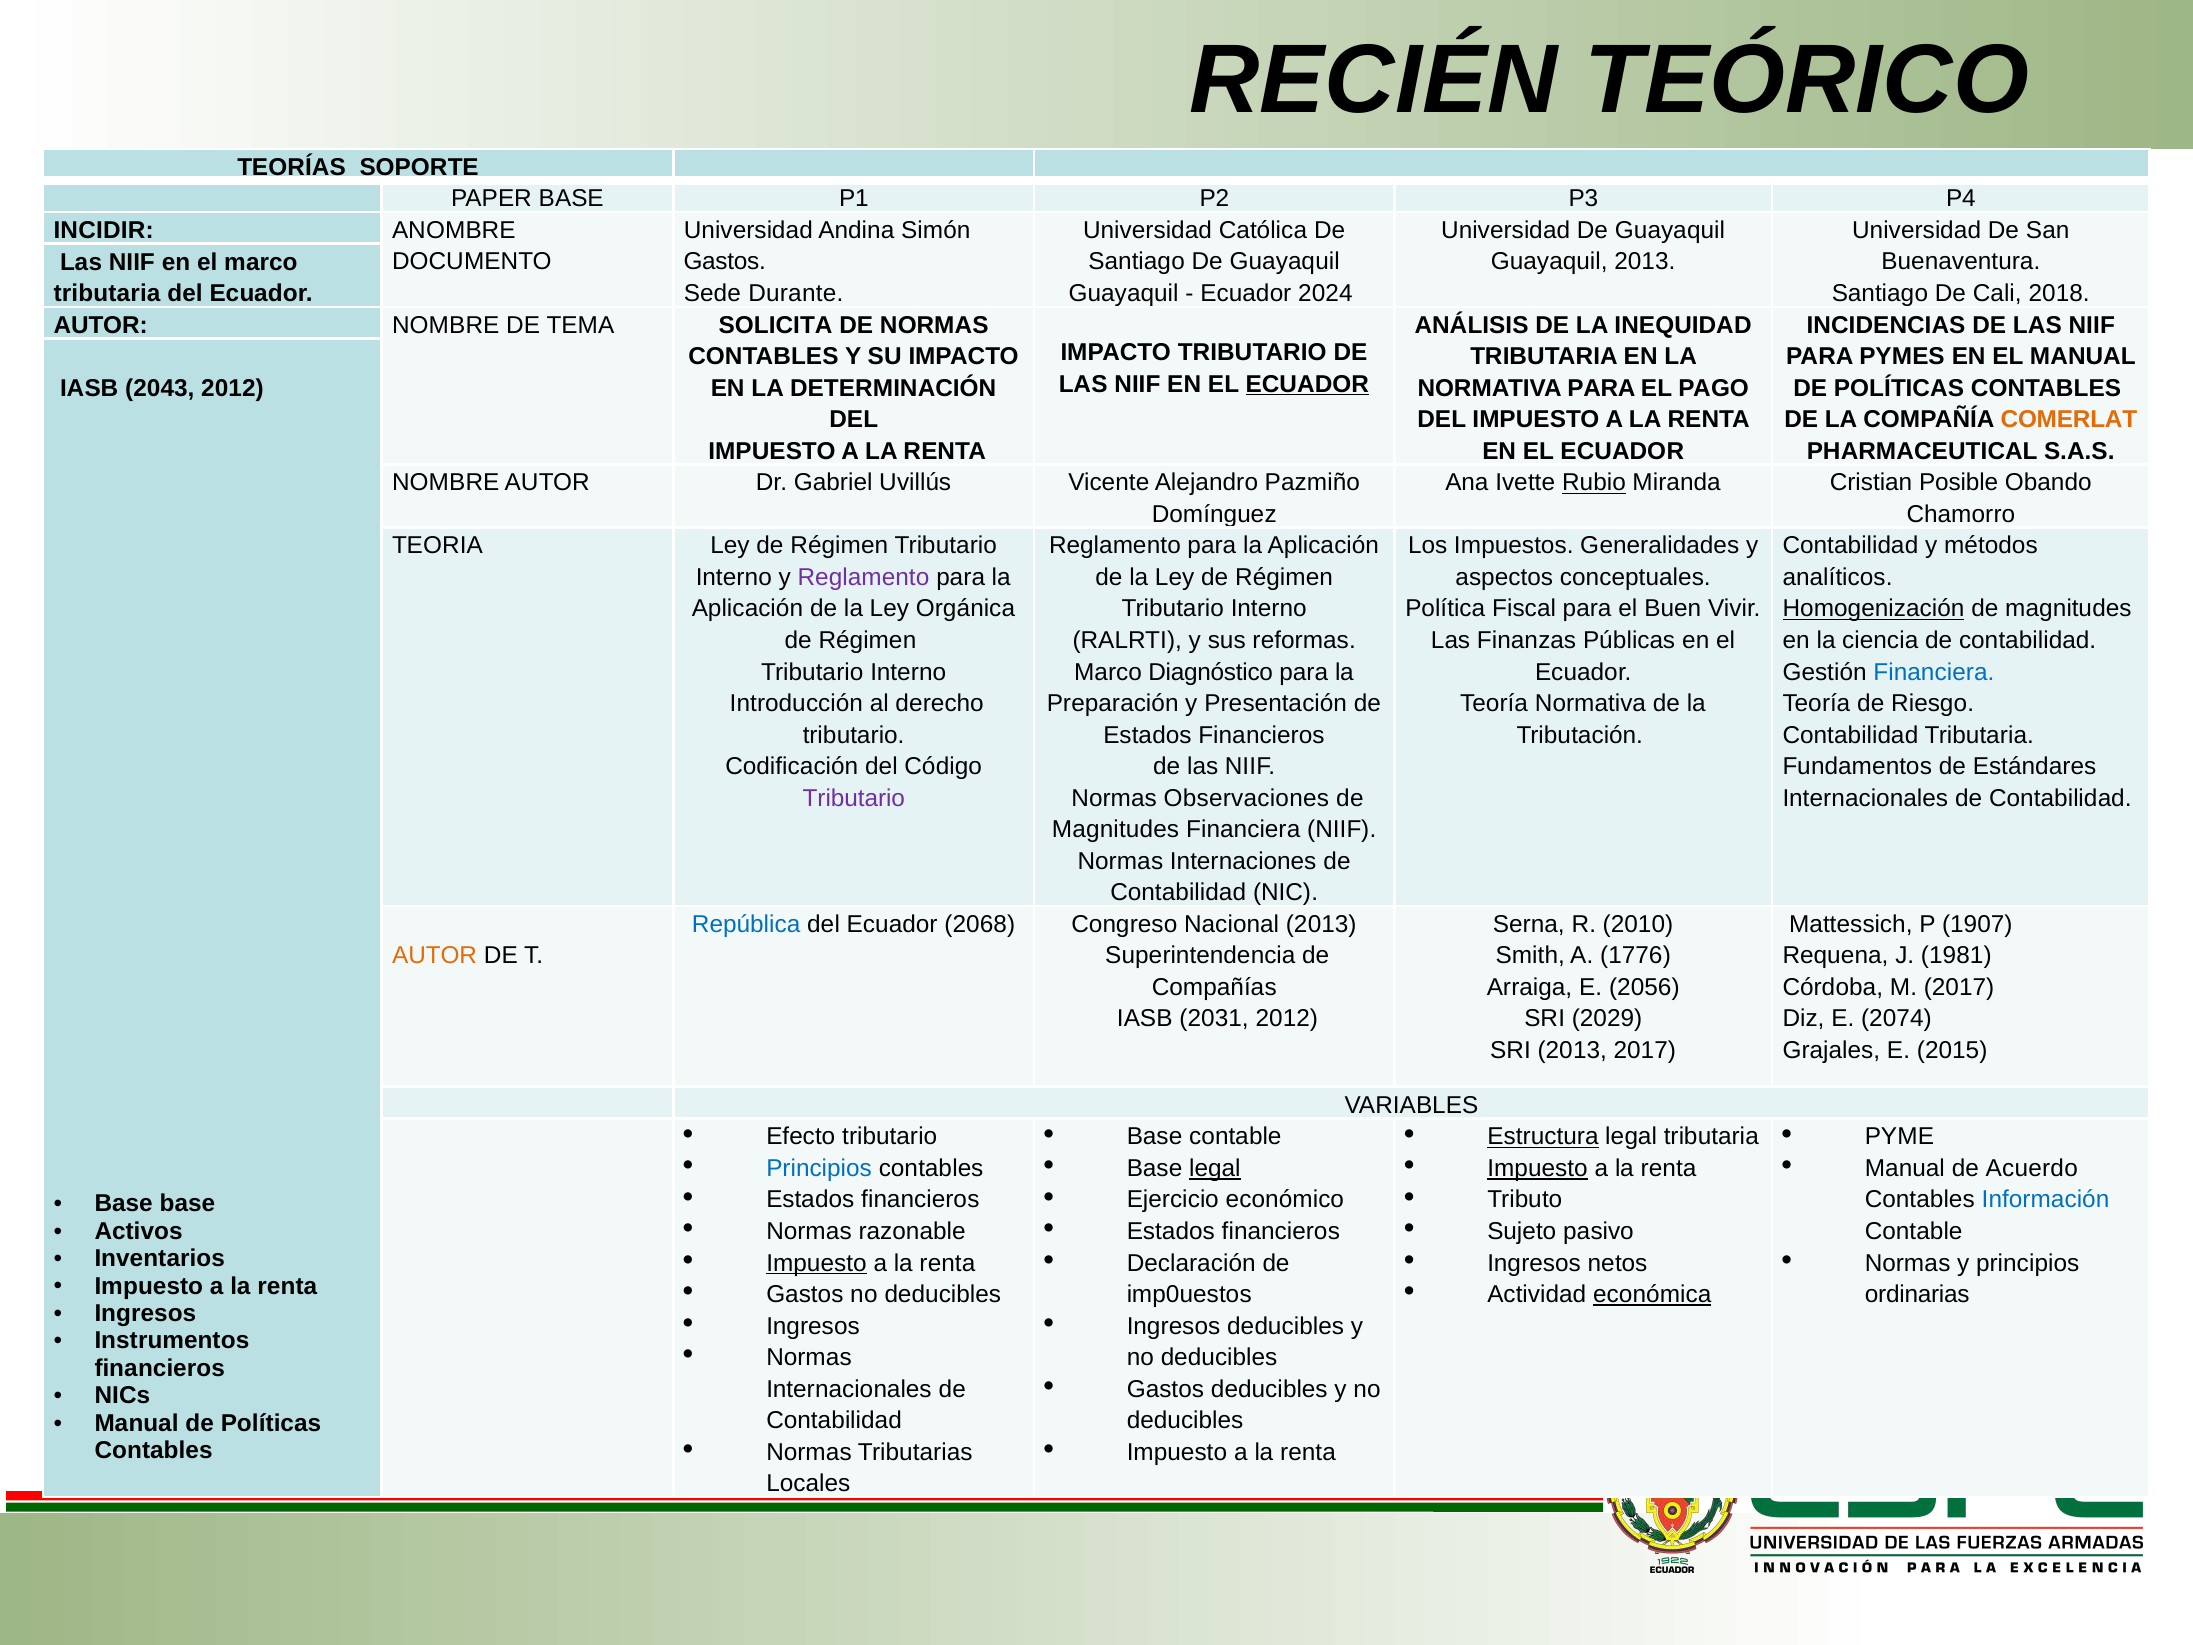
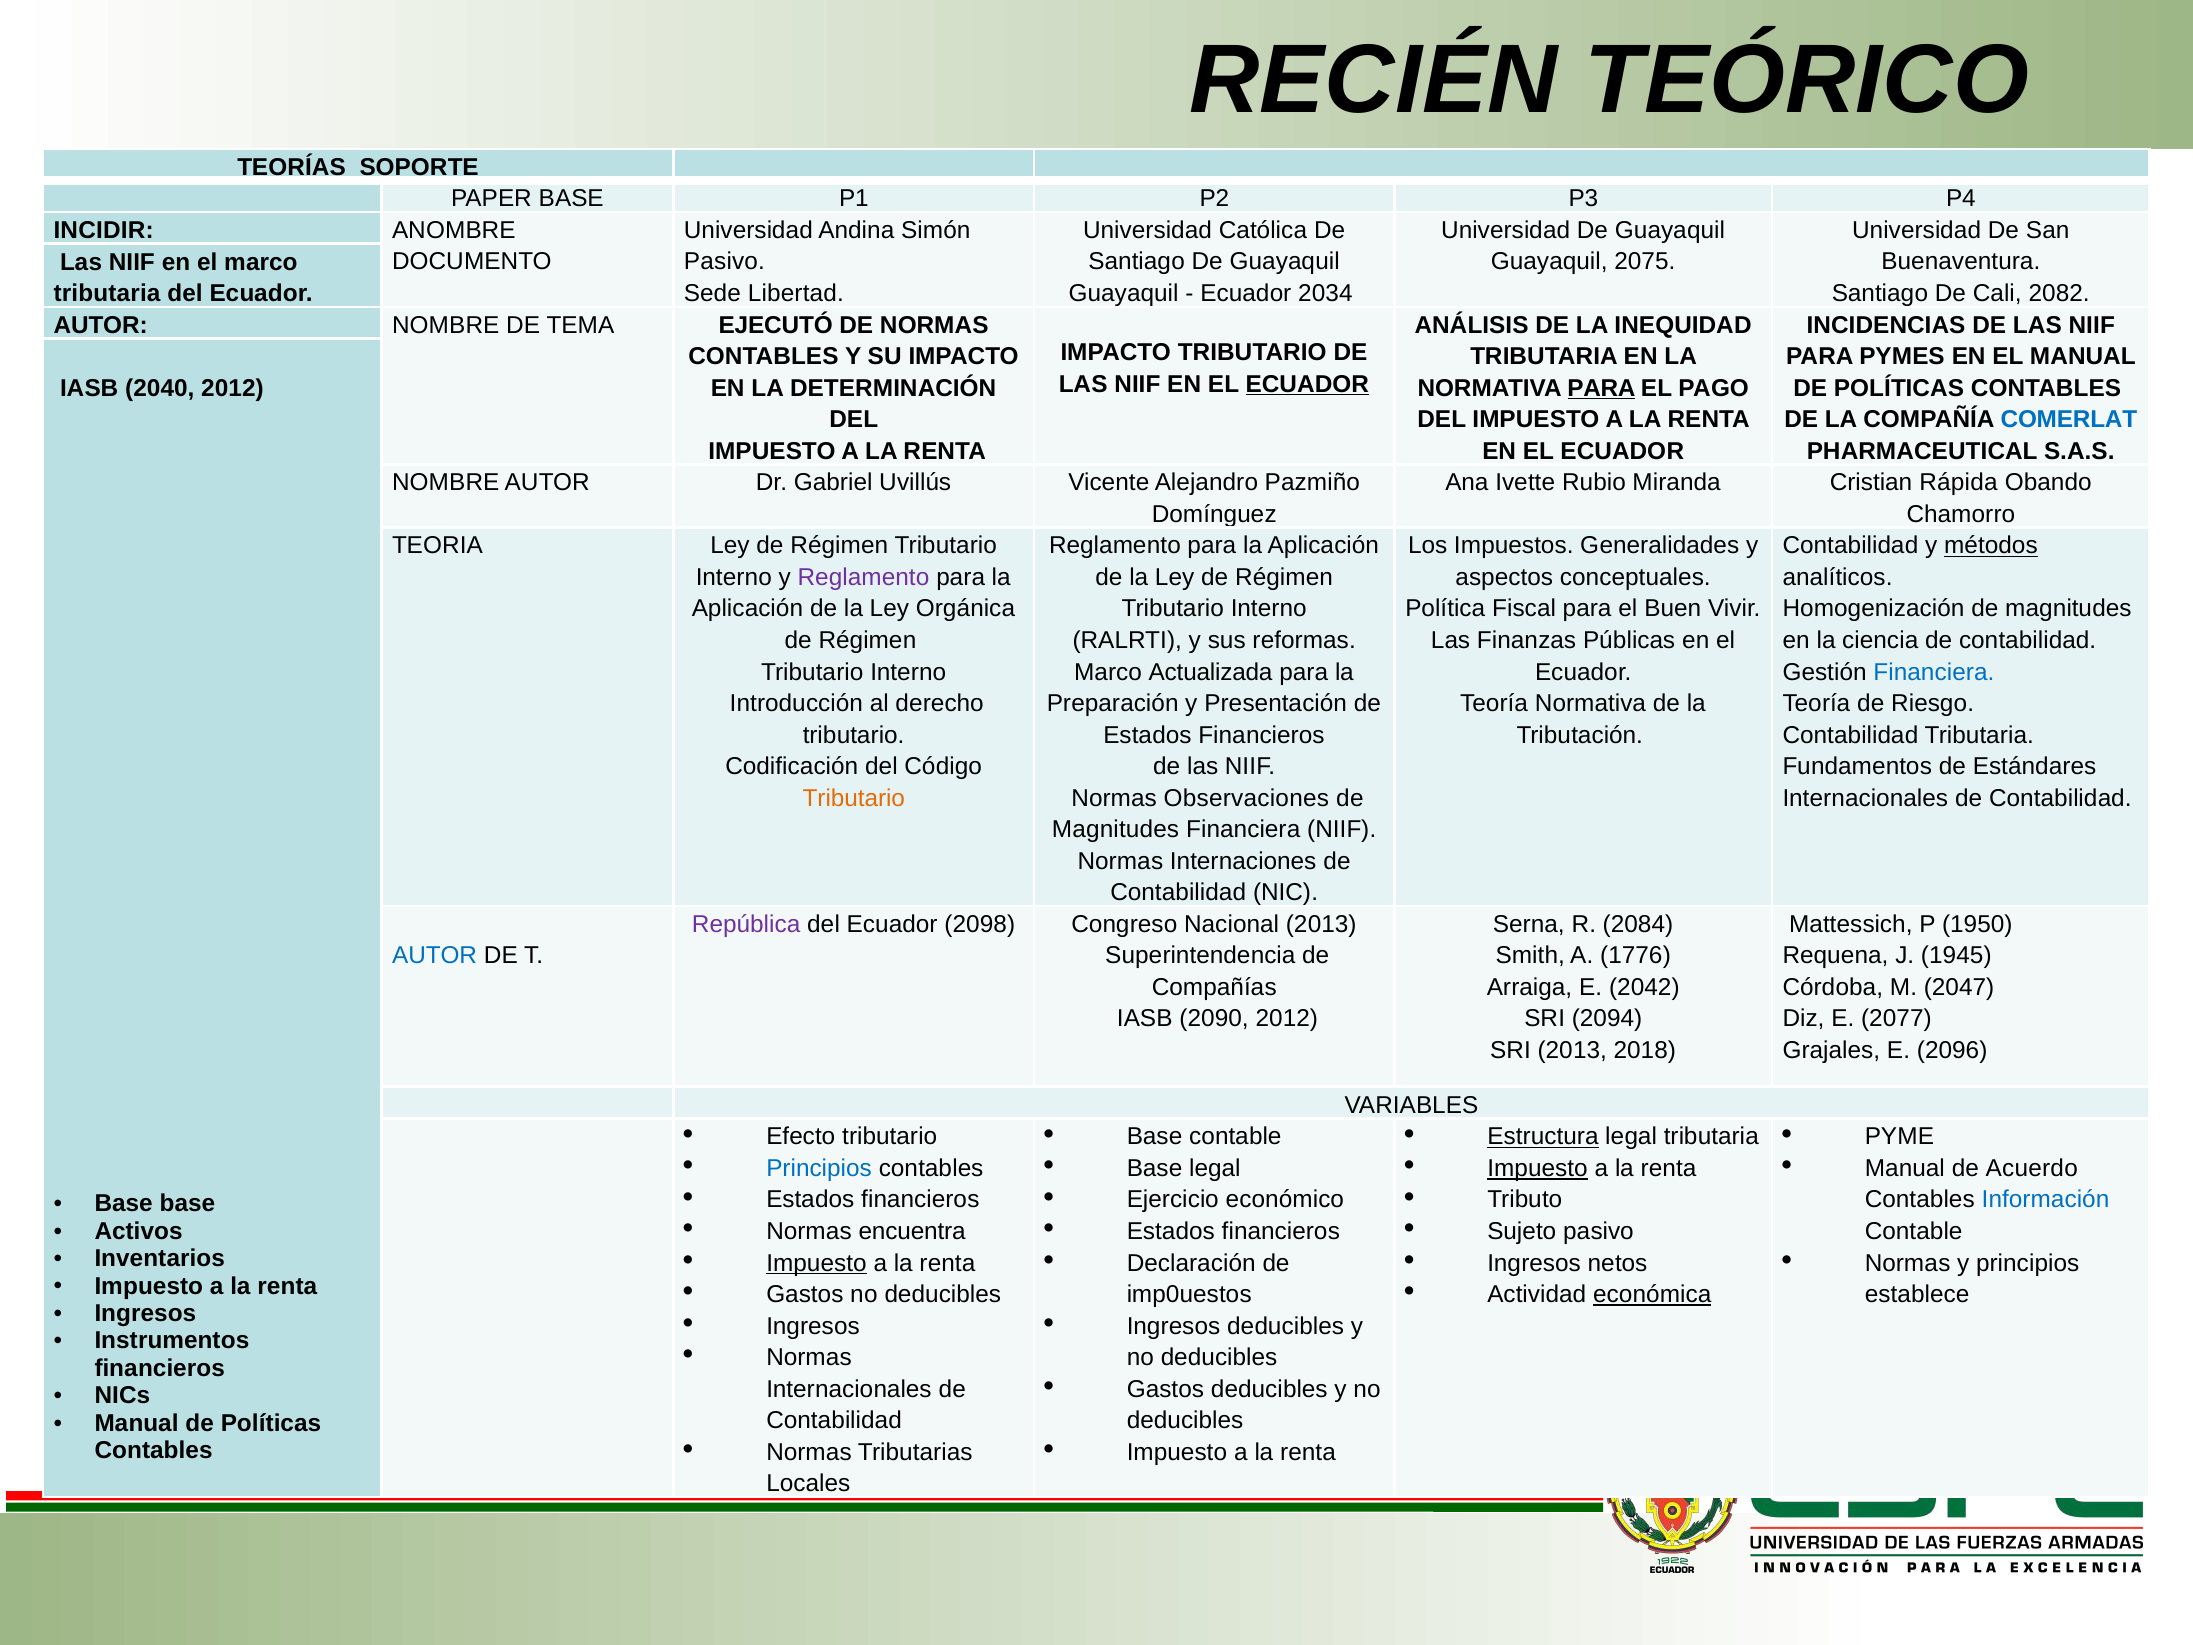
Gastos: Gastos -> Pasivo (724, 262)
Guayaquil 2013: 2013 -> 2075 (1645, 262)
Durante: Durante -> Libertad (796, 293)
2024: 2024 -> 2034 (1325, 293)
2018: 2018 -> 2082 (2059, 293)
SOLICITA: SOLICITA -> EJECUTÓ (776, 325)
PARA underline: none -> present (1601, 388)
2043: 2043 -> 2040 (160, 388)
COMERLAT colour: orange -> blue (2069, 420)
Rubio underline: present -> none (1594, 483)
Posible: Posible -> Rápida (1958, 483)
métodos underline: none -> present (1991, 546)
Homogenización underline: present -> none (1874, 609)
Diagnóstico: Diagnóstico -> Actualizada (1211, 672)
Tributario colour: purple -> orange (854, 798)
República colour: blue -> purple (746, 924)
2068: 2068 -> 2098 (980, 924)
2010: 2010 -> 2084 (1638, 924)
1907: 1907 -> 1950 (1977, 924)
AUTOR colour: orange -> blue (435, 956)
1981: 1981 -> 1945 (1956, 956)
2056: 2056 -> 2042 (1644, 987)
M 2017: 2017 -> 2047 (1959, 987)
2031: 2031 -> 2090 (1214, 1019)
2029: 2029 -> 2094 (1607, 1019)
2074: 2074 -> 2077 (1896, 1019)
2013 2017: 2017 -> 2018 (1645, 1050)
2015: 2015 -> 2096 (1952, 1050)
legal underline: present -> none (1215, 1168)
razonable: razonable -> encuentra (912, 1231)
ordinarias: ordinarias -> establece (1917, 1294)
